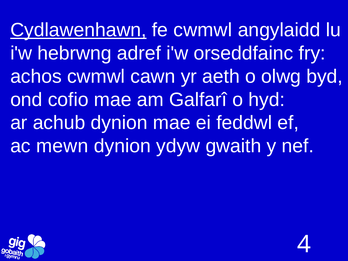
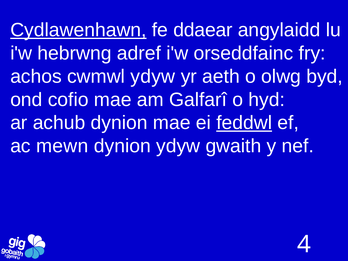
fe cwmwl: cwmwl -> ddaear (203, 30)
cwmwl cawn: cawn -> ydyw (153, 76)
feddwl underline: none -> present (244, 123)
